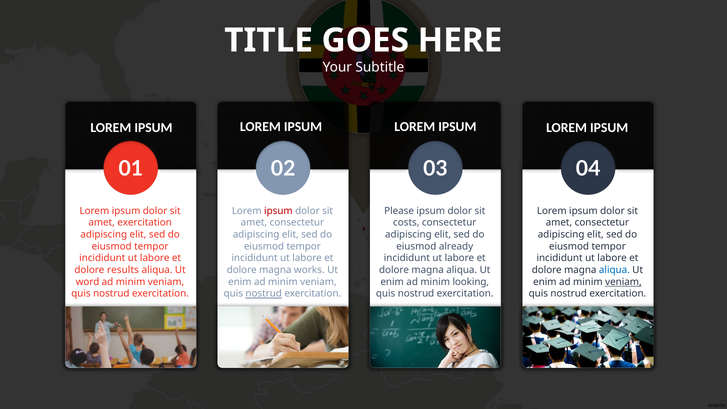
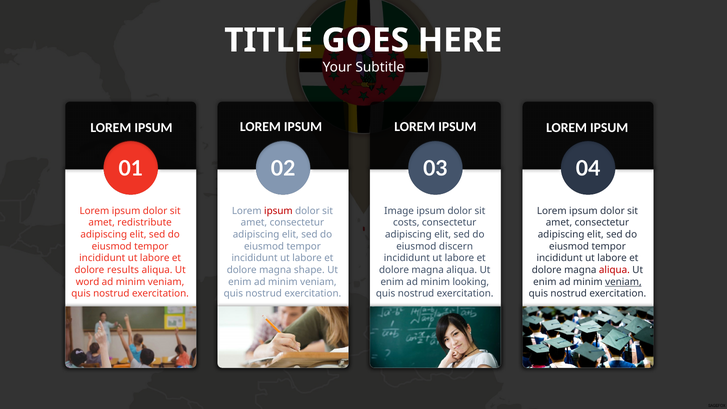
Please: Please -> Image (399, 211)
amet exercitation: exercitation -> redistribute (145, 223)
already: already -> discern (456, 246)
works: works -> shape (309, 270)
aliqua colour: blue -> red (614, 270)
nostrud underline: present -> none (264, 294)
